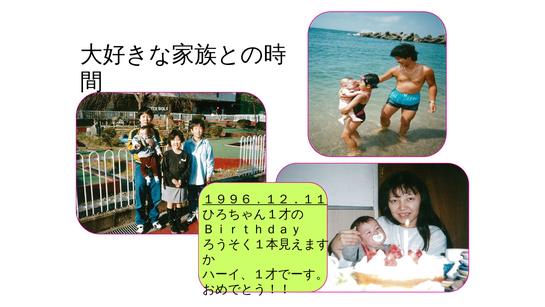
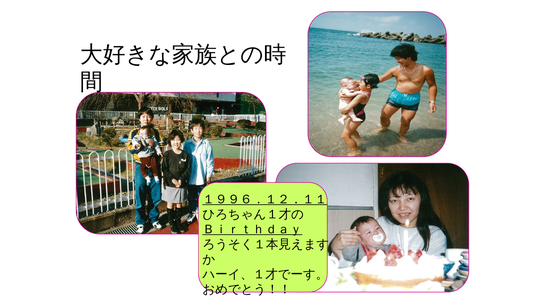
Ｂｉｒｔｈｄａｙ underline: none -> present (252, 229)
